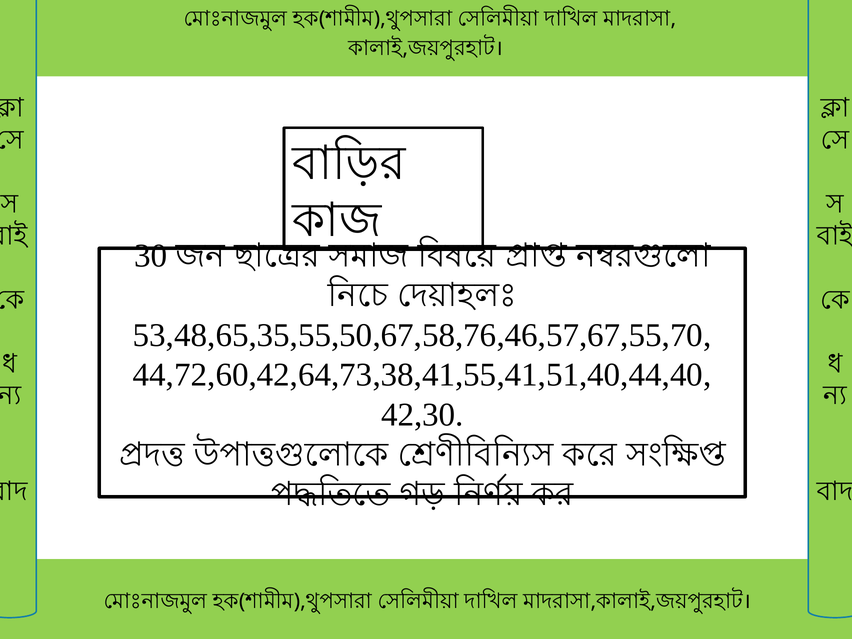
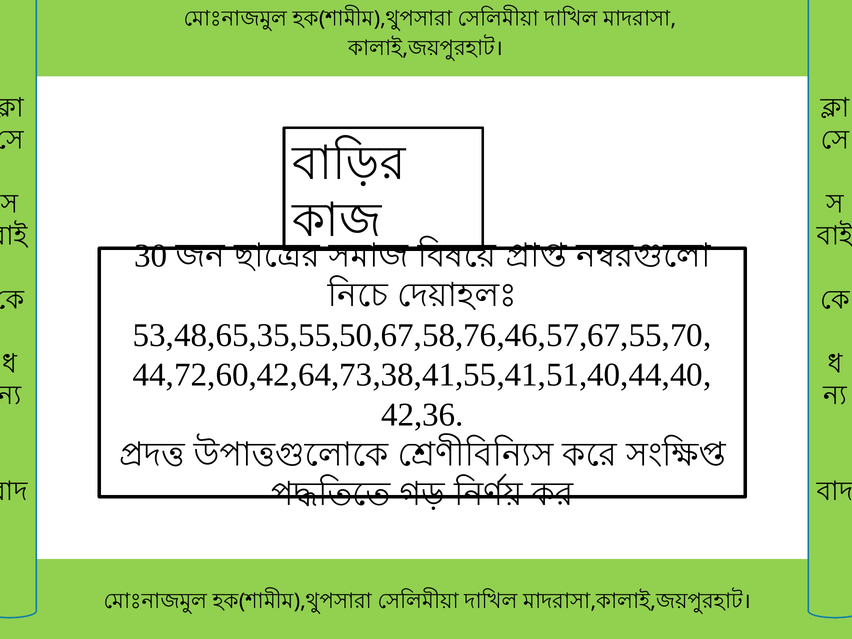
42,30: 42,30 -> 42,36 (422, 415)
